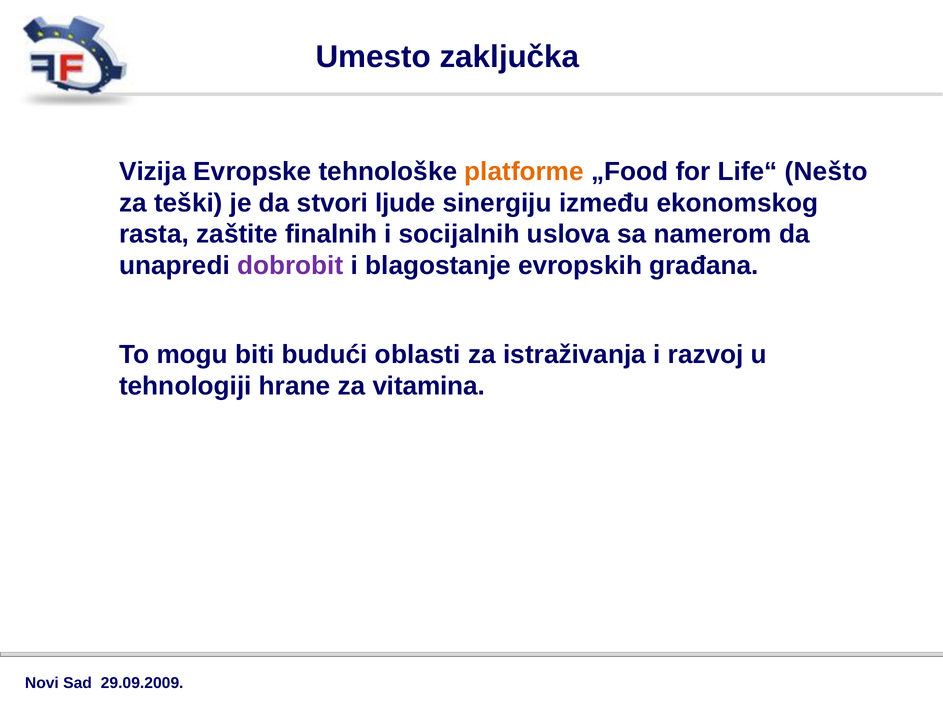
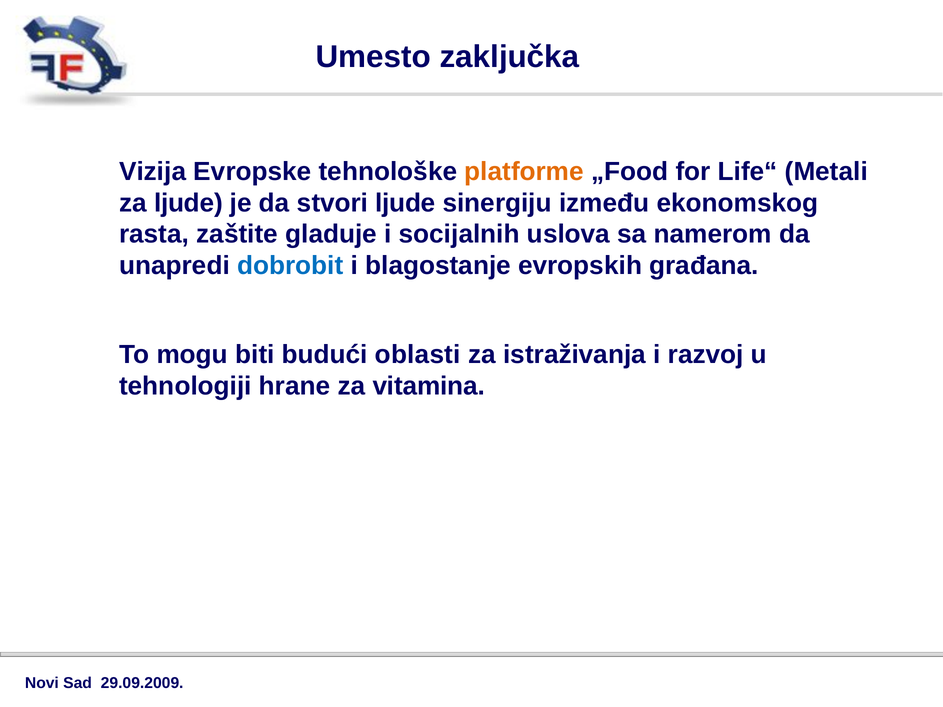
Nešto: Nešto -> Metali (826, 172)
za teški: teški -> ljude (188, 203)
finalnih: finalnih -> gladuje (331, 234)
dobrobit colour: purple -> blue (290, 266)
